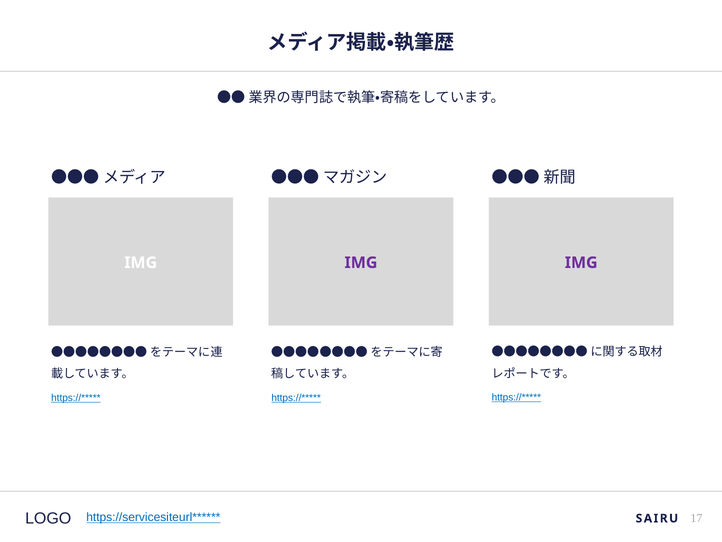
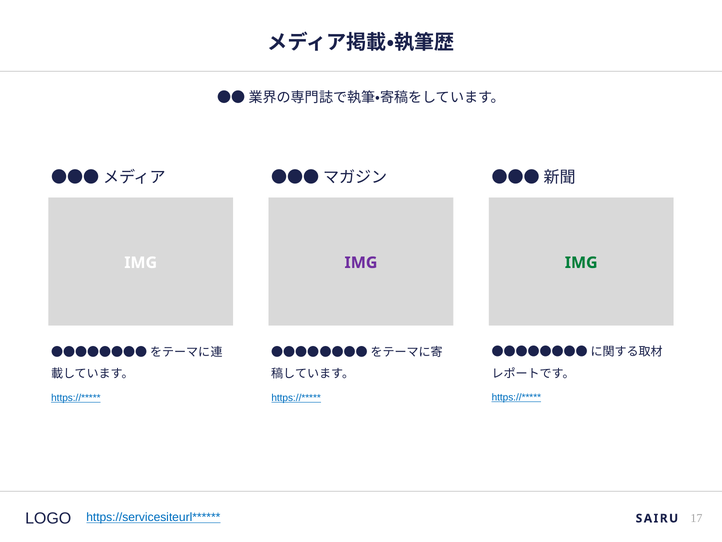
IMG colour: purple -> green (581, 262)
